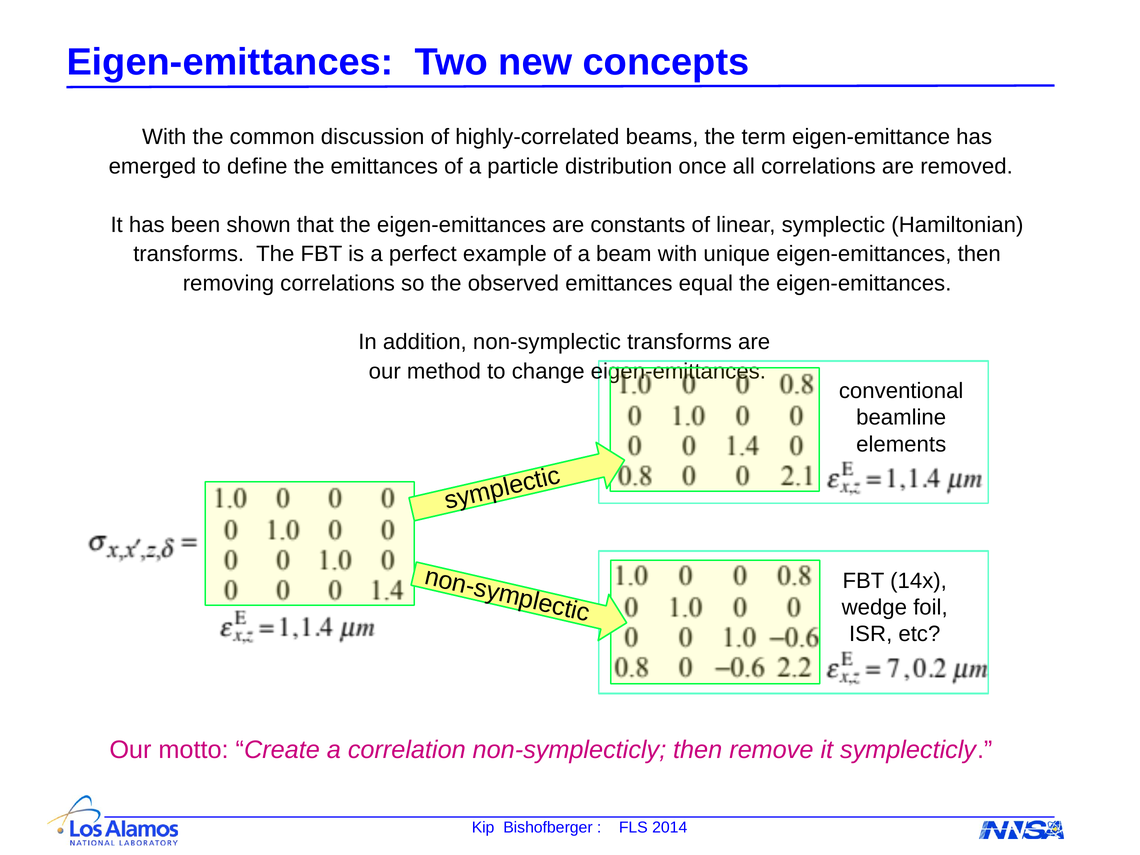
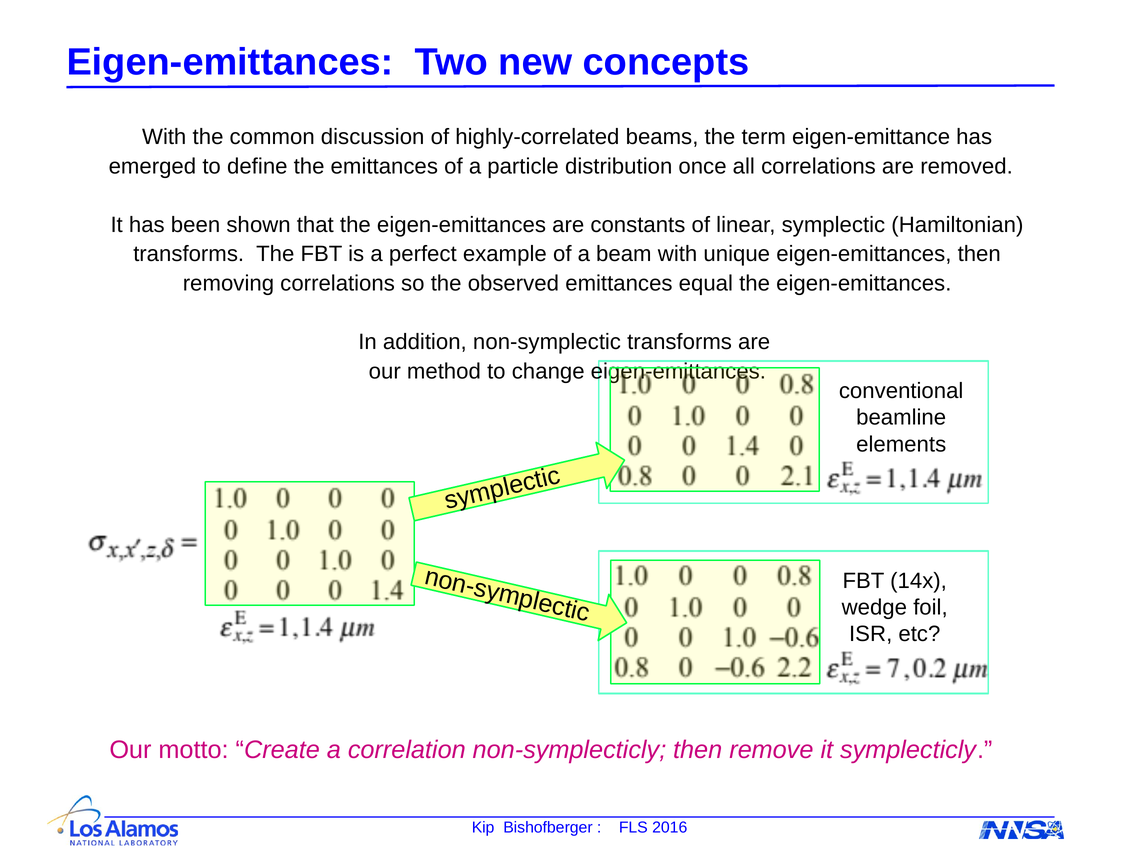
2014: 2014 -> 2016 (670, 828)
